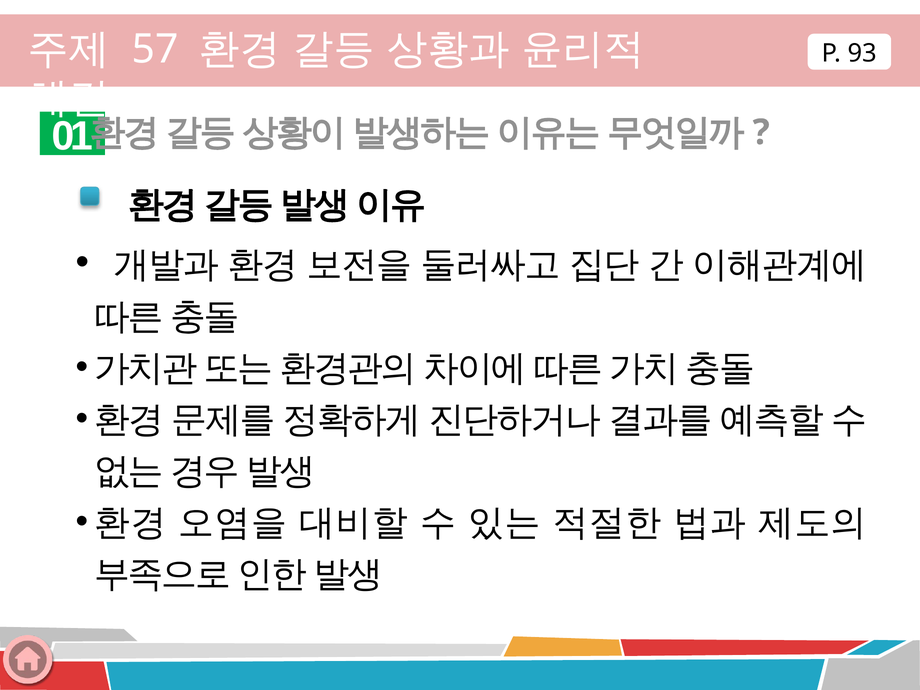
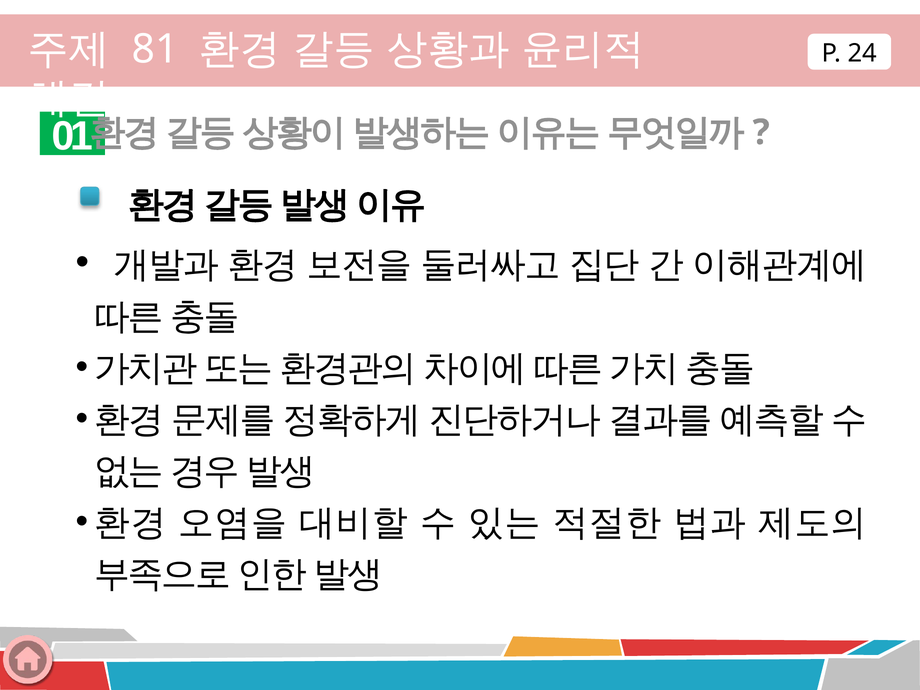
57: 57 -> 81 (155, 49)
93: 93 -> 24 (862, 53)
